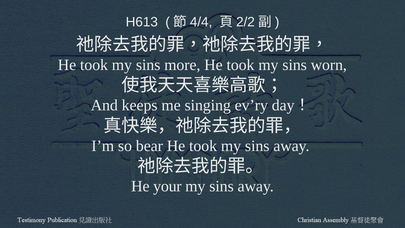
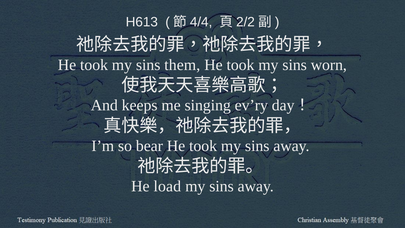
more: more -> them (182, 65)
your: your -> load (167, 186)
